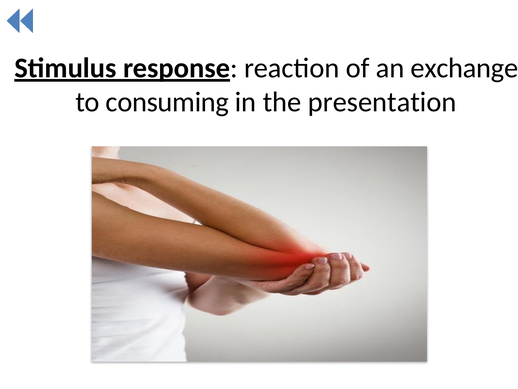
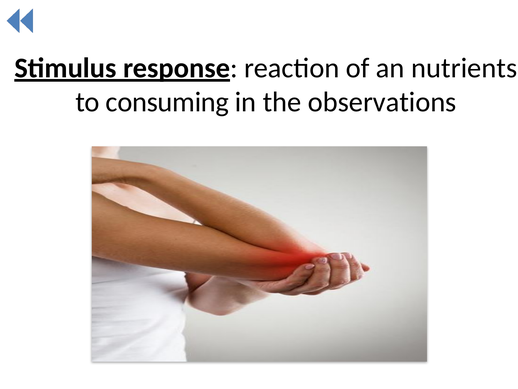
exchange: exchange -> nutrients (464, 68)
presentation: presentation -> observations (382, 102)
